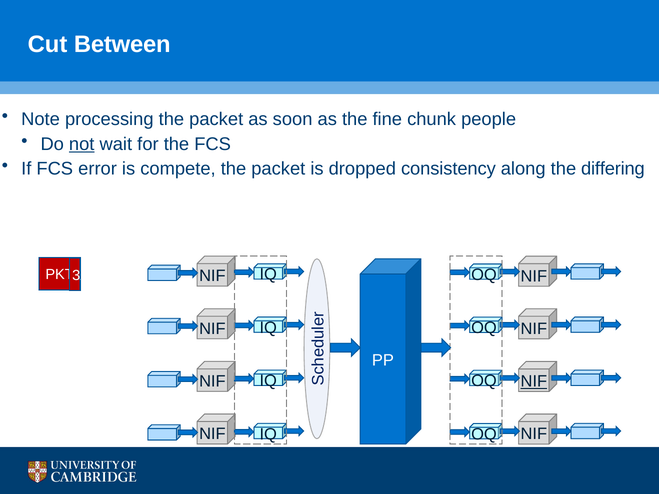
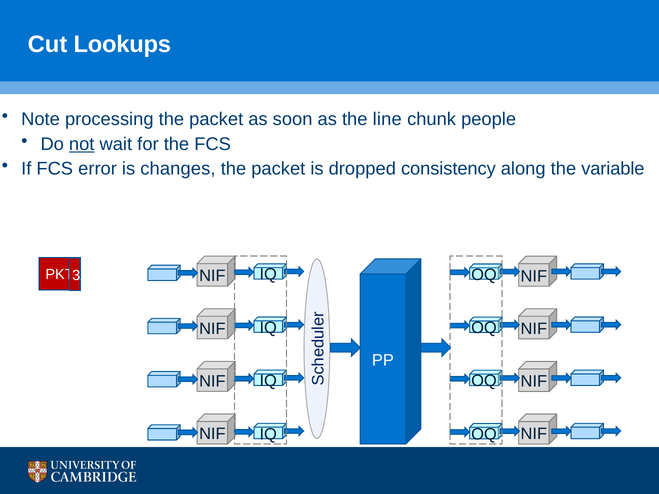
Between: Between -> Lookups (122, 45)
fine: fine -> line (387, 119)
compete: compete -> changes (178, 169)
differing: differing -> variable (613, 169)
NIF underline: present -> none (534, 382)
